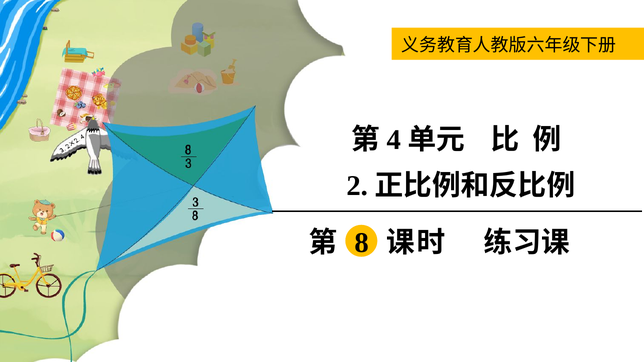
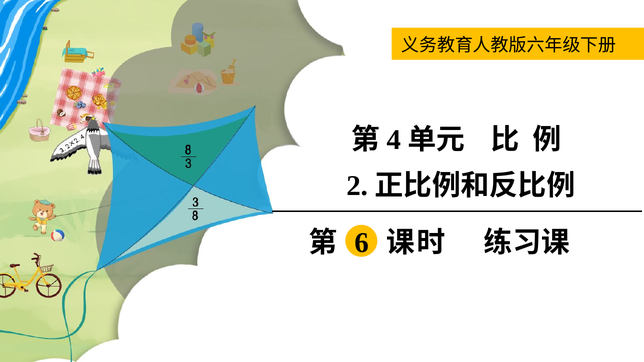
8: 8 -> 6 (362, 243)
